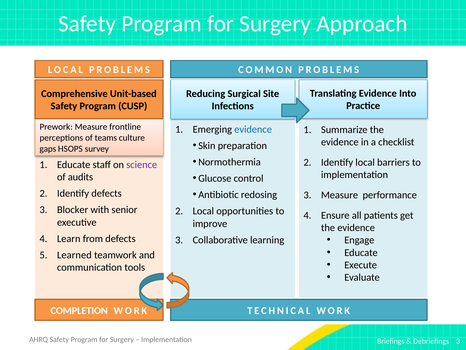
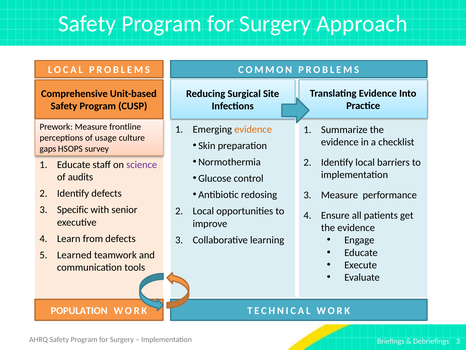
evidence colour: blue -> orange (253, 129)
teams: teams -> usage (106, 138)
Blocker: Blocker -> Specific (73, 210)
COMPLETION: COMPLETION -> POPULATION (79, 310)
